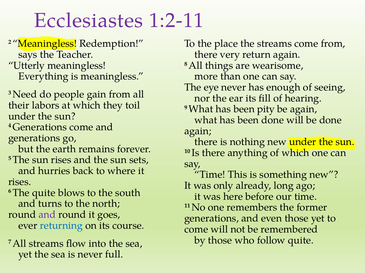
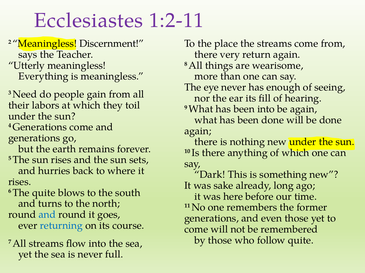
Redemption: Redemption -> Discernment (112, 44)
been pity: pity -> into (266, 109)
Time: Time -> Dark (210, 175)
only: only -> sake (223, 186)
and colour: purple -> blue (47, 215)
